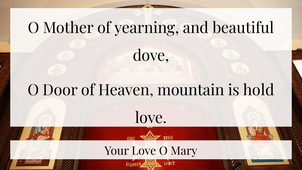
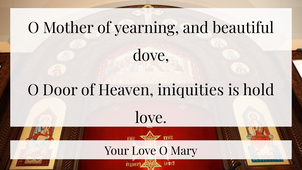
mountain: mountain -> iniquities (191, 90)
